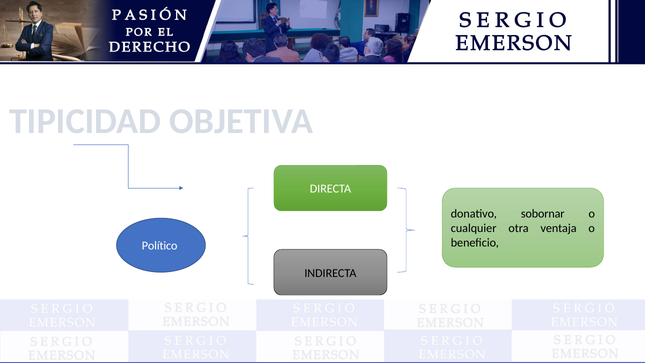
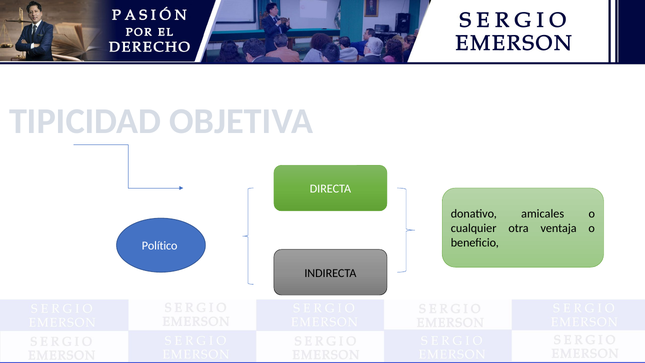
sobornar: sobornar -> amicales (543, 214)
